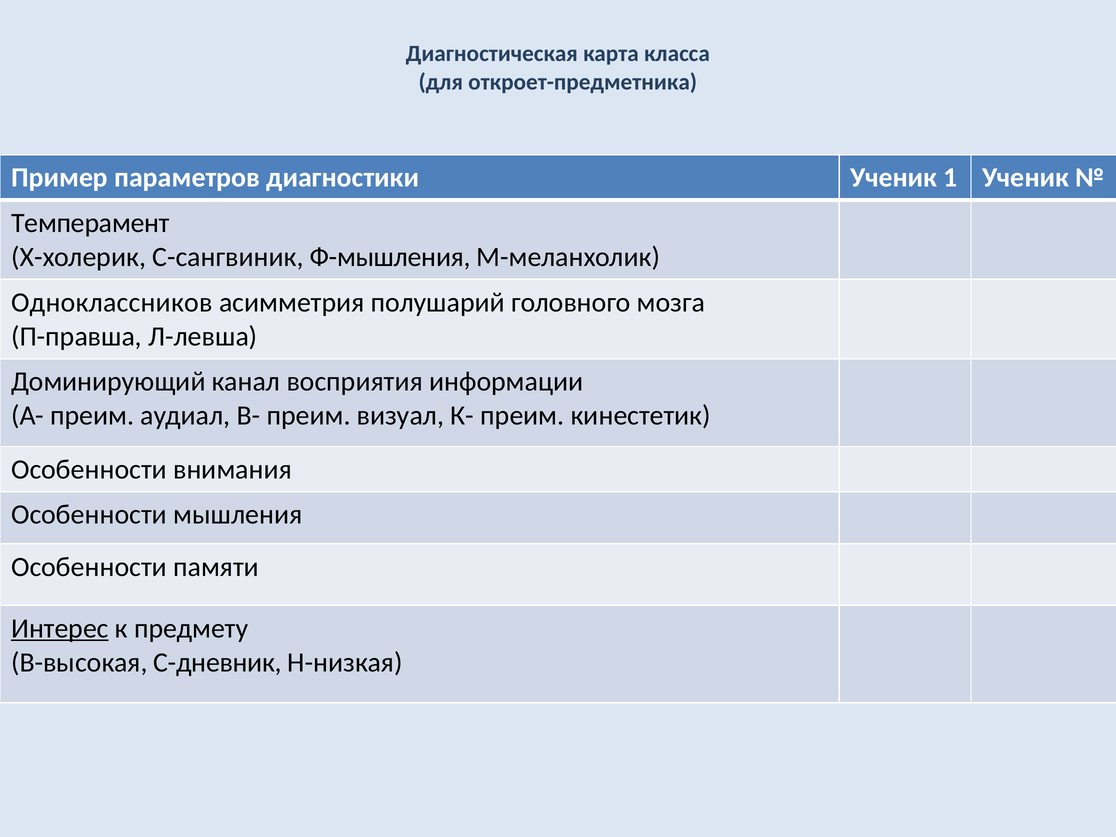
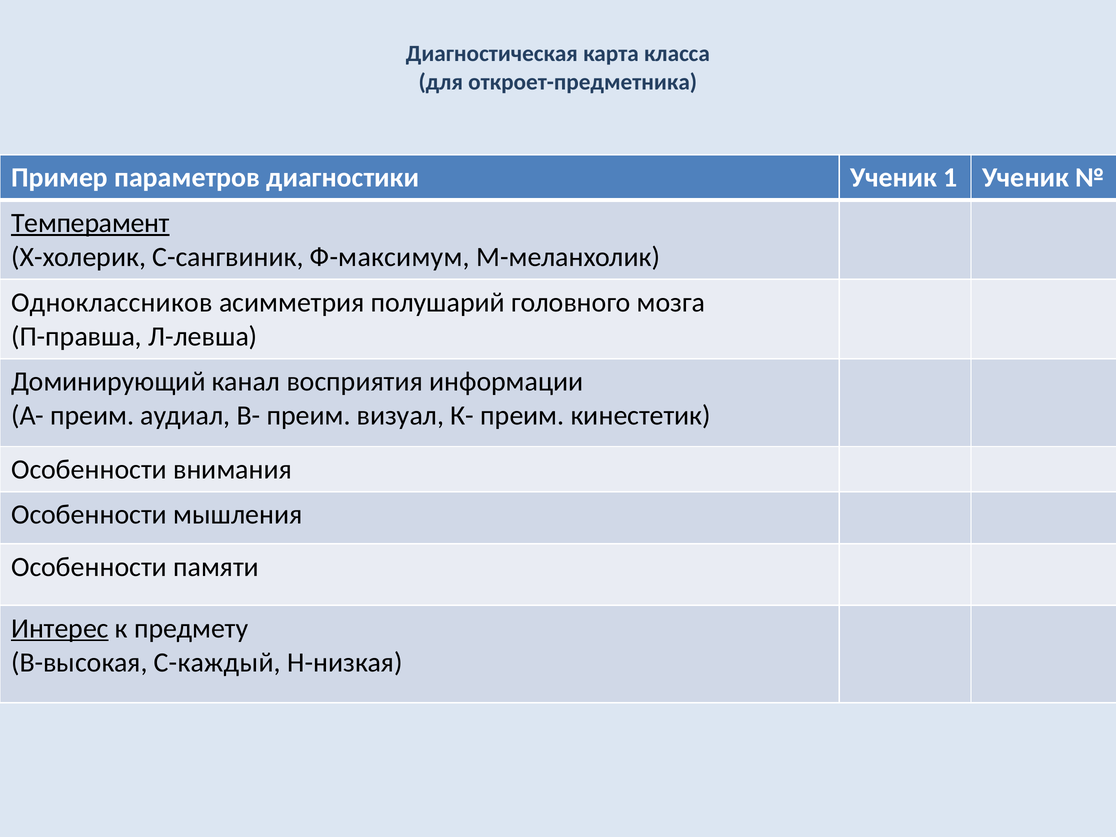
Темперамент underline: none -> present (90, 223)
Ф-мышления: Ф-мышления -> Ф-максимум (390, 257)
С-дневник: С-дневник -> С-каждый (217, 662)
